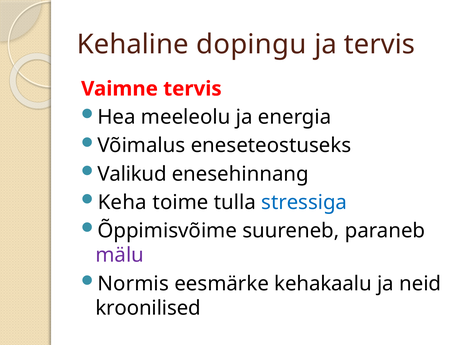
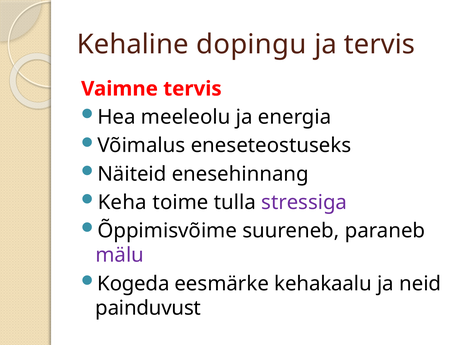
Valikud: Valikud -> Näiteid (132, 174)
stressiga colour: blue -> purple (304, 203)
Normis: Normis -> Kogeda (133, 284)
kroonilised: kroonilised -> painduvust (148, 309)
